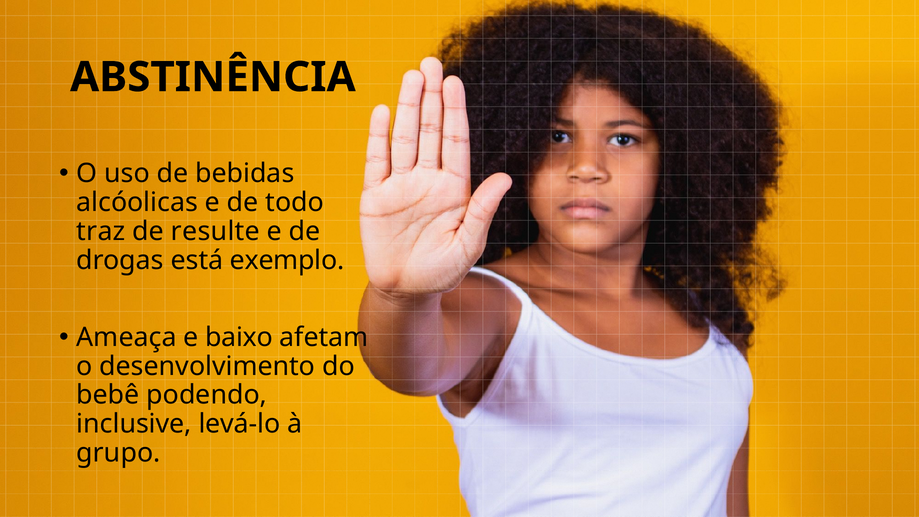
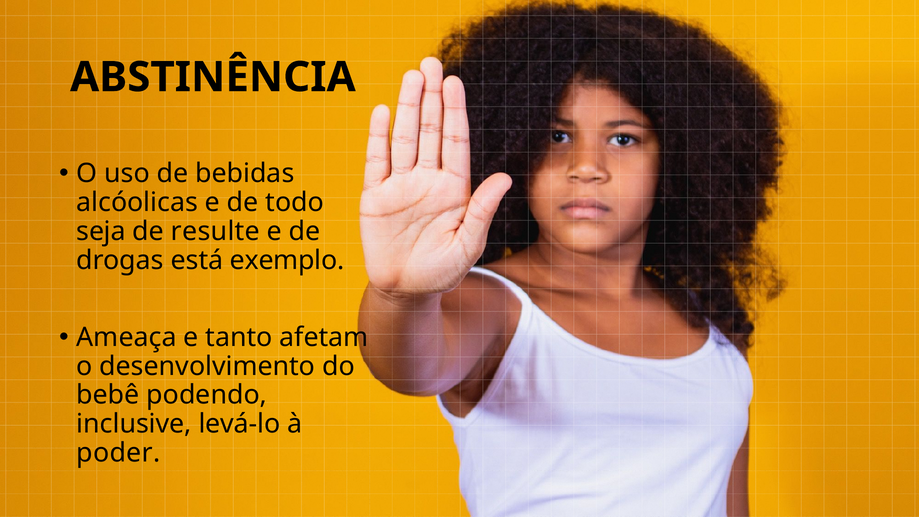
traz: traz -> seja (101, 231)
baixo: baixo -> tanto (239, 337)
grupo: grupo -> poder (118, 453)
